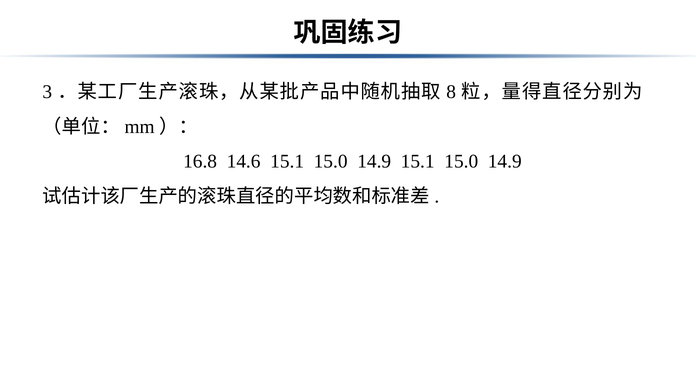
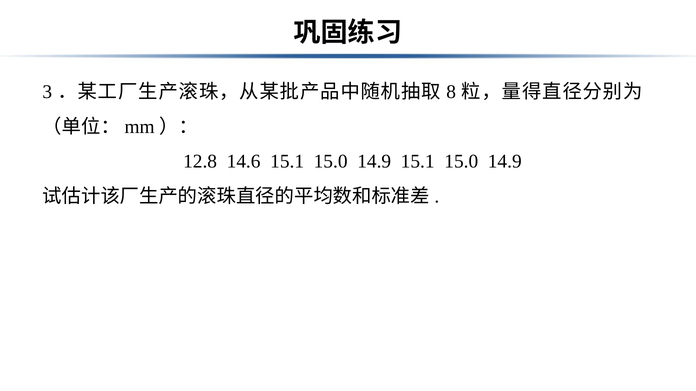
16.8: 16.8 -> 12.8 (200, 162)
